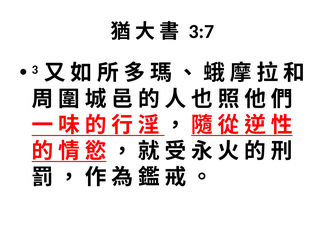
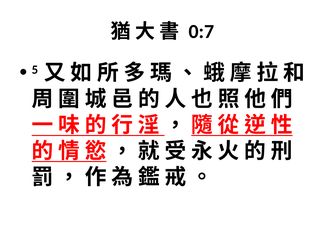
3:7: 3:7 -> 0:7 (201, 31)
3: 3 -> 5 (35, 70)
